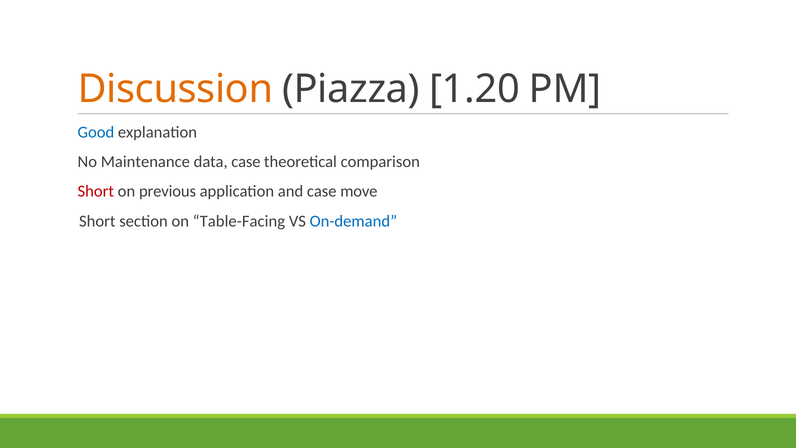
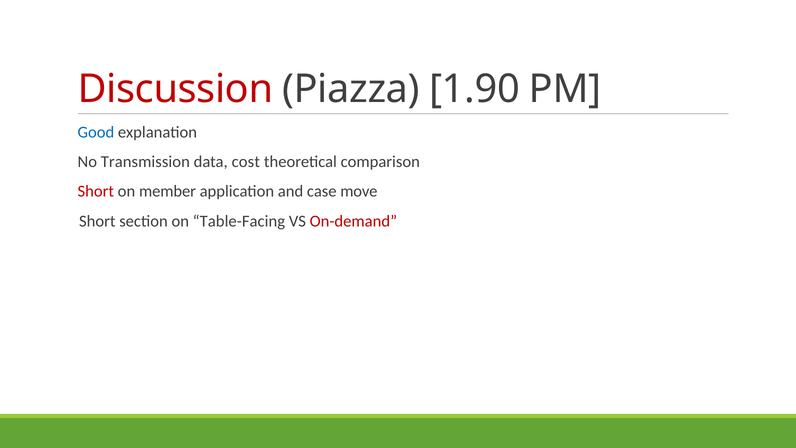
Discussion colour: orange -> red (175, 89)
1.20: 1.20 -> 1.90 (474, 89)
Maintenance: Maintenance -> Transmission (145, 162)
data case: case -> cost (246, 162)
previous: previous -> member (167, 191)
On-demand colour: blue -> red (353, 221)
